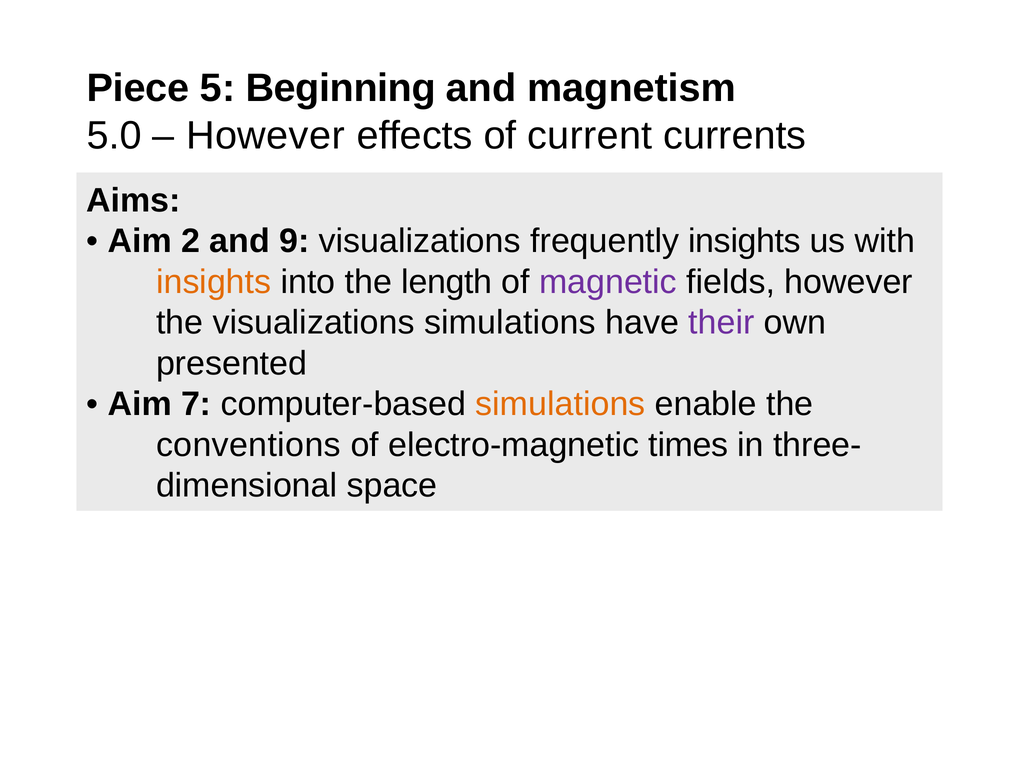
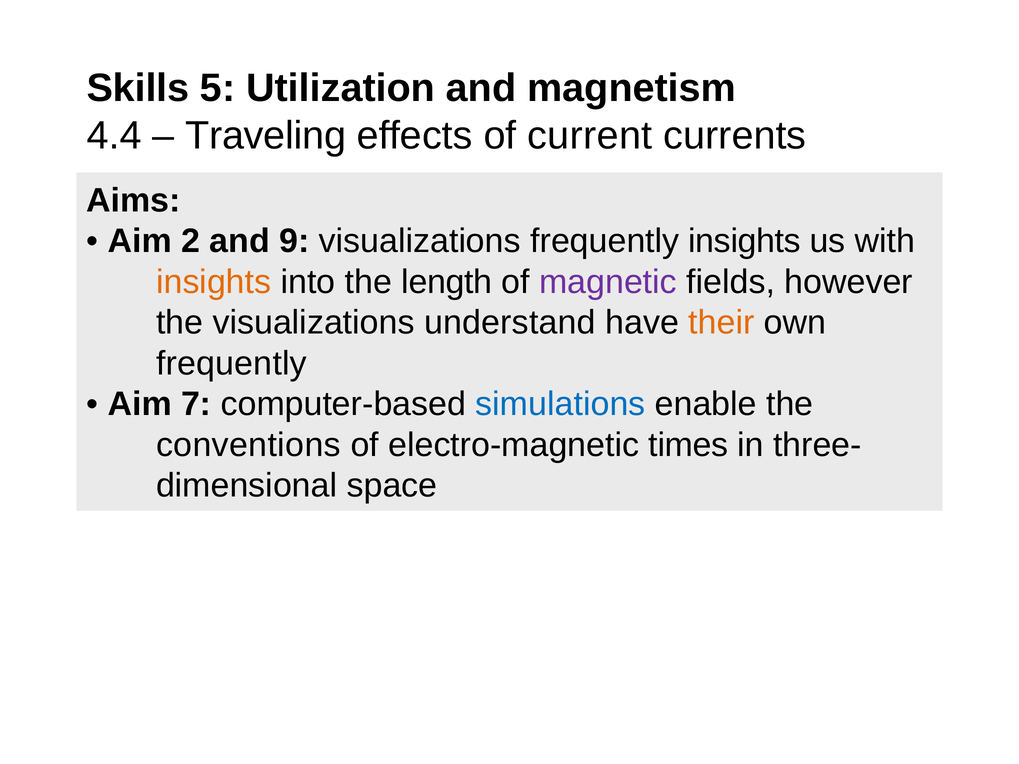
Piece: Piece -> Skills (138, 88)
Beginning: Beginning -> Utilization (341, 88)
5.0: 5.0 -> 4.4 (114, 136)
However: However -> Traveling (266, 136)
visualizations simulations: simulations -> understand (510, 323)
their colour: purple -> orange (721, 323)
presented: presented -> frequently (231, 363)
simulations colour: orange -> blue (560, 404)
